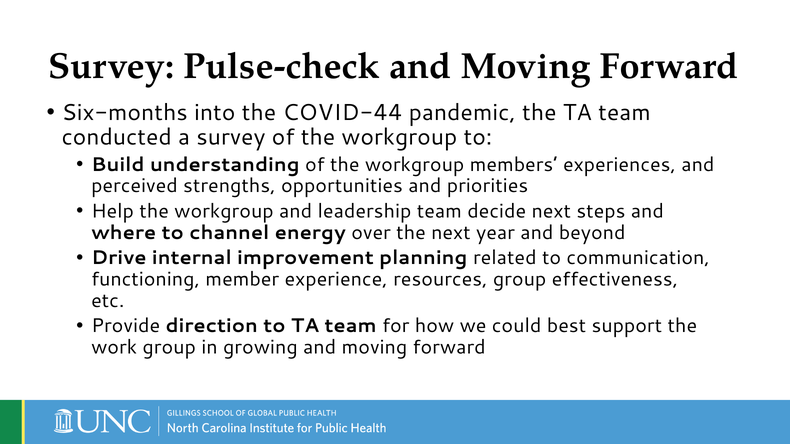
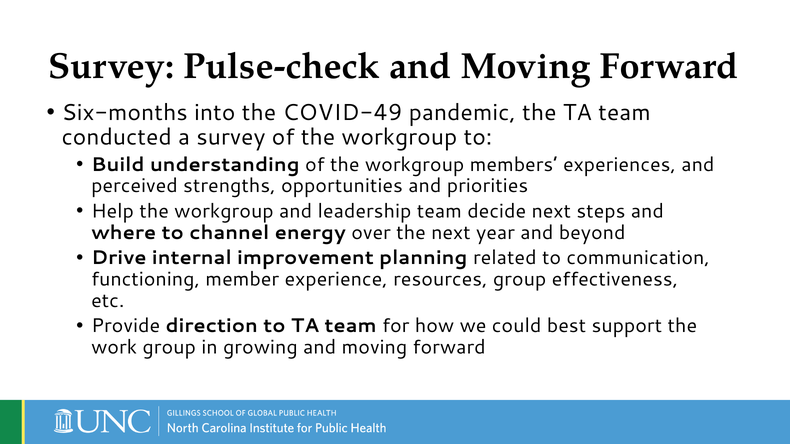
COVID-44: COVID-44 -> COVID-49 (342, 113)
